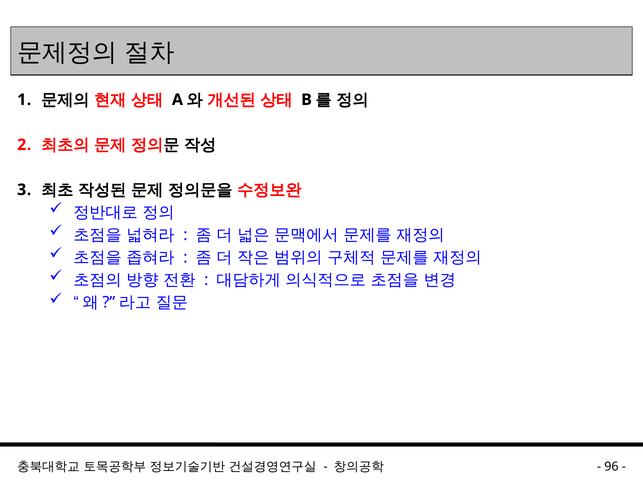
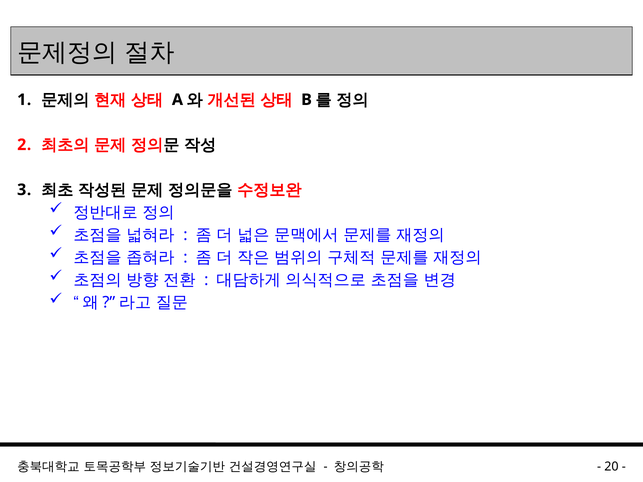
96: 96 -> 20 (611, 467)
